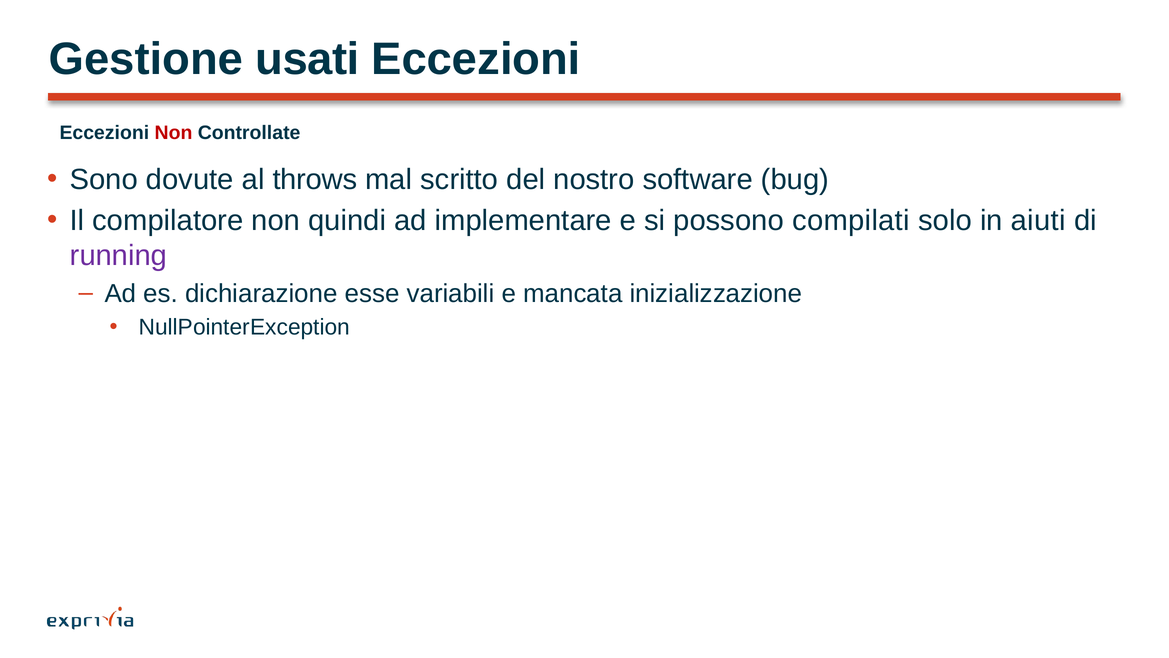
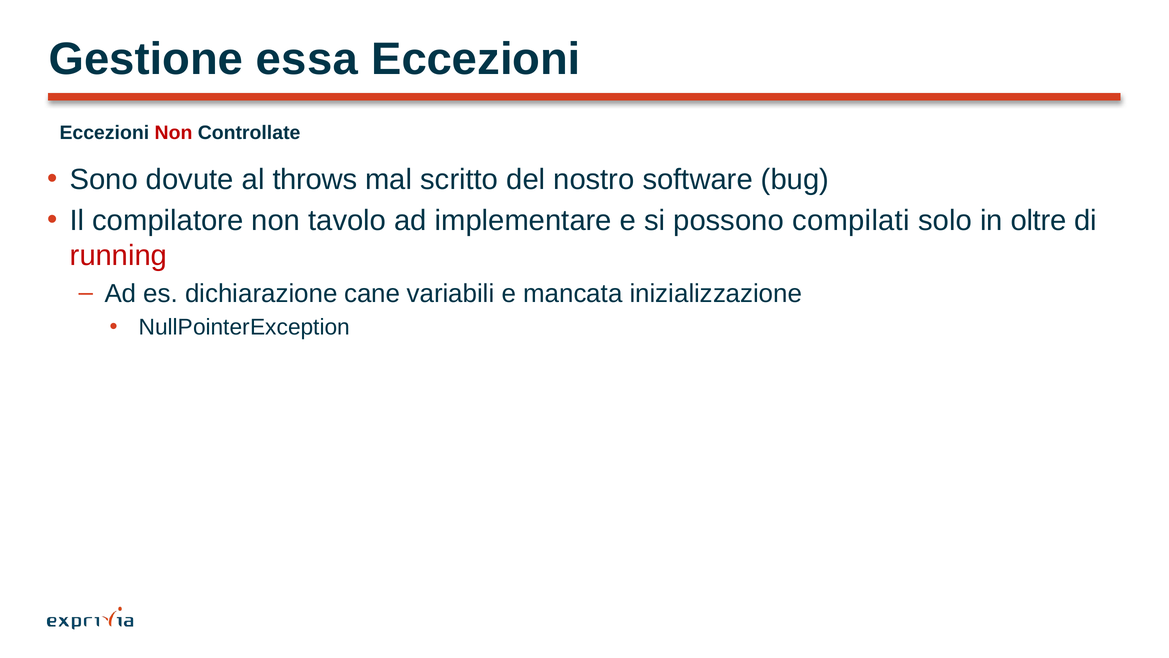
usati: usati -> essa (307, 59)
quindi: quindi -> tavolo (347, 221)
aiuti: aiuti -> oltre (1039, 221)
running colour: purple -> red (118, 256)
esse: esse -> cane (372, 294)
